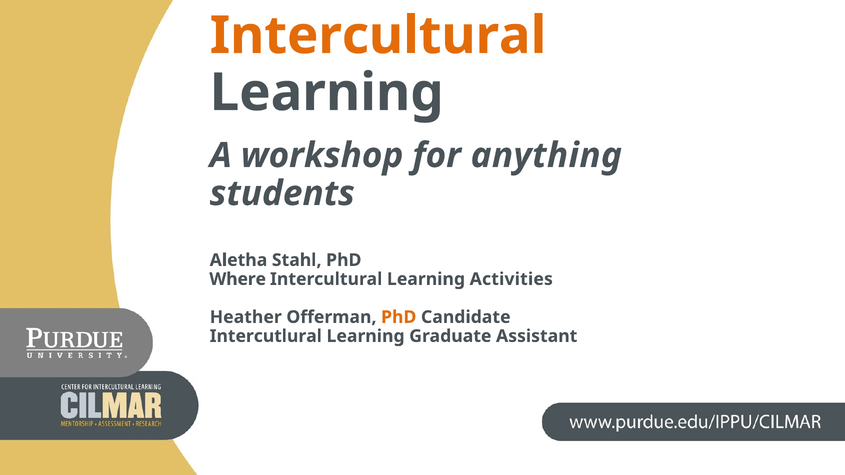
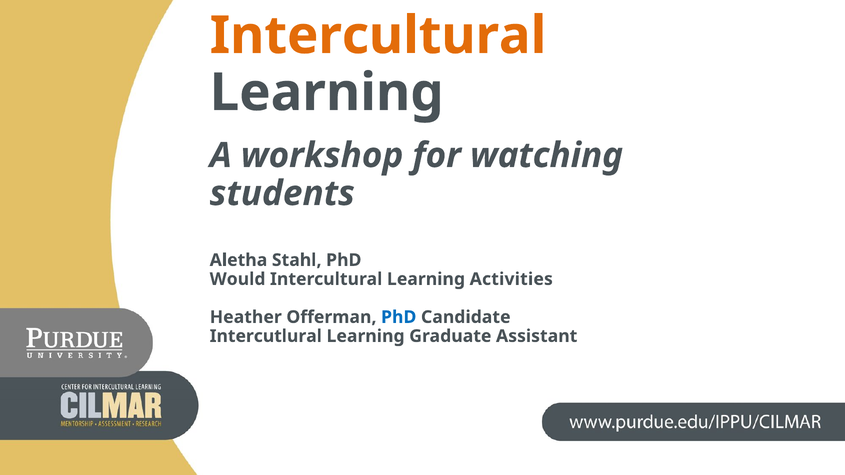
anything: anything -> watching (547, 156)
Where: Where -> Would (238, 279)
PhD colour: orange -> blue (399, 317)
